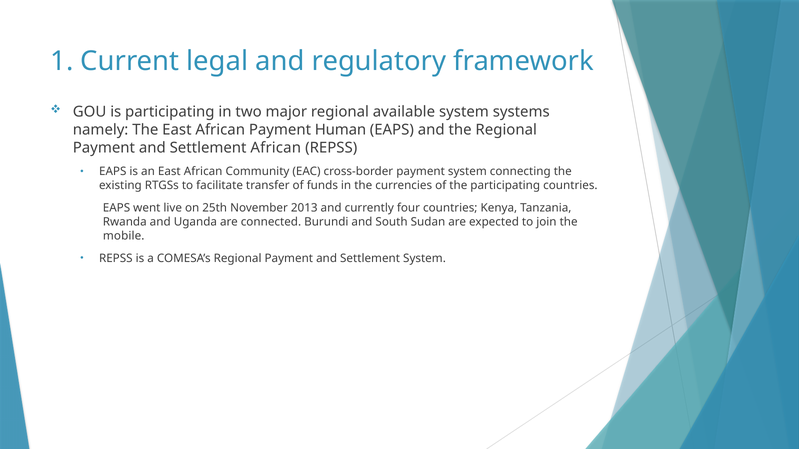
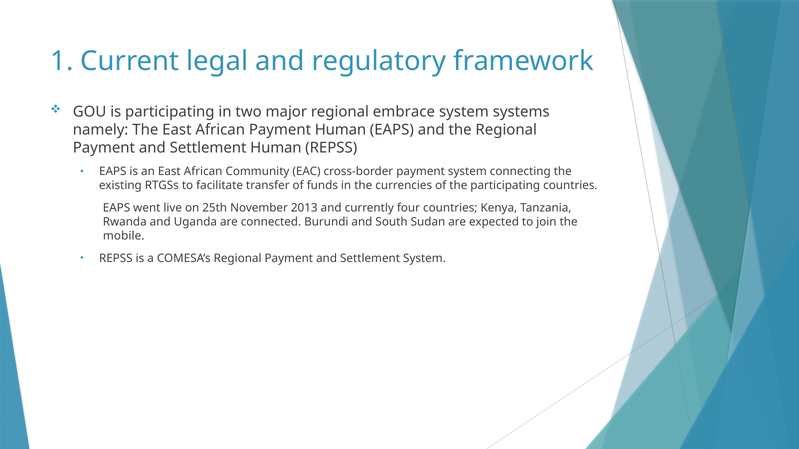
available: available -> embrace (404, 112)
Settlement African: African -> Human (276, 148)
